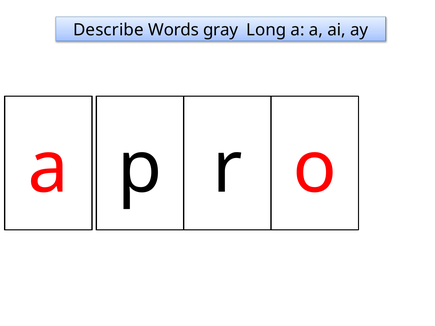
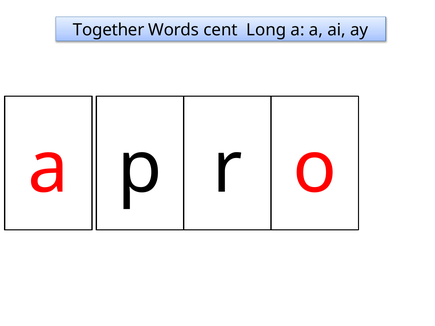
Describe: Describe -> Together (109, 30)
gray: gray -> cent (221, 30)
